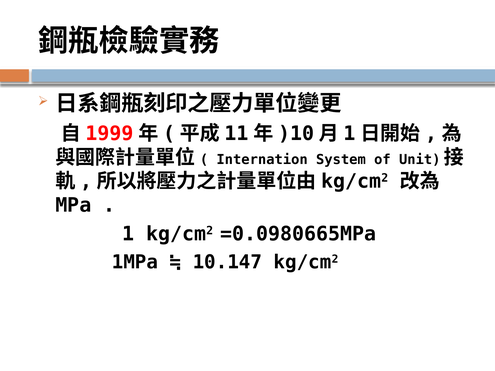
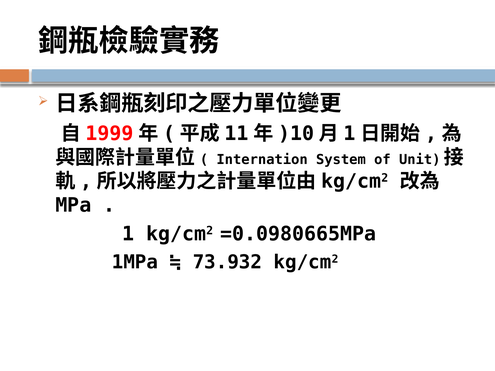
10.147: 10.147 -> 73.932 (227, 262)
